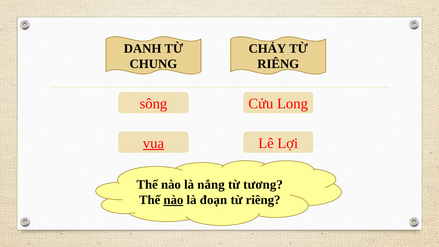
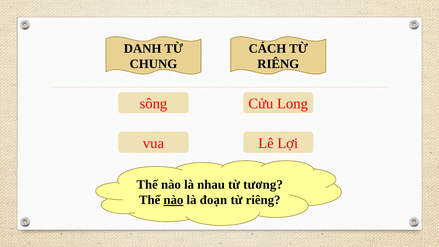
CHẢY: CHẢY -> CÁCH (267, 49)
vua underline: present -> none (153, 143)
nắng: nắng -> nhau (211, 185)
